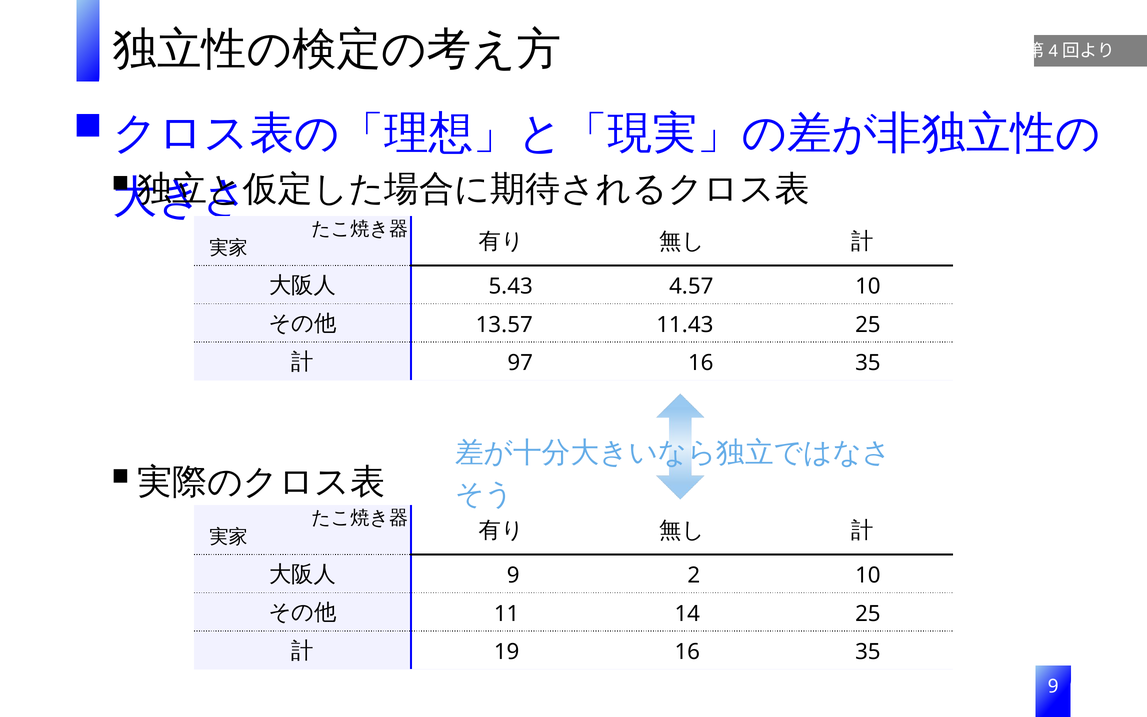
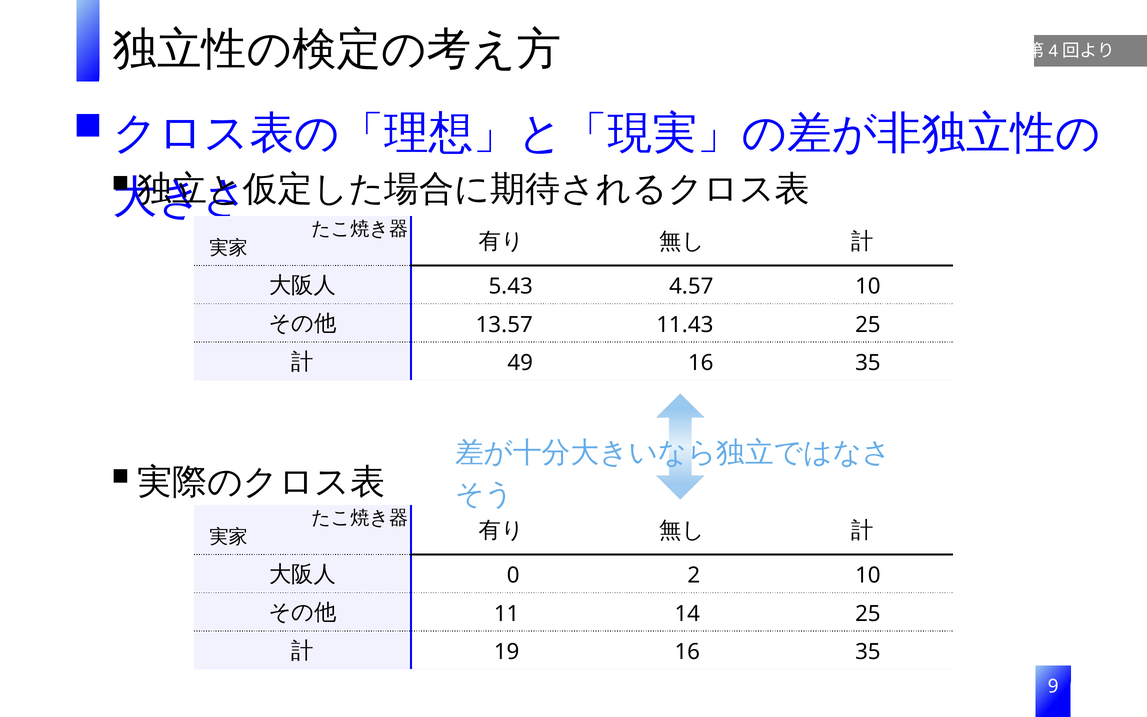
97: 97 -> 49 (520, 363)
9: 9 -> 0 (513, 575)
